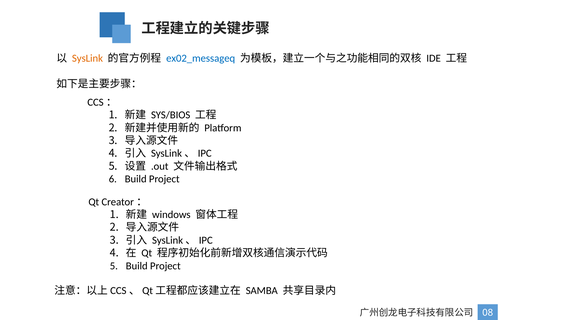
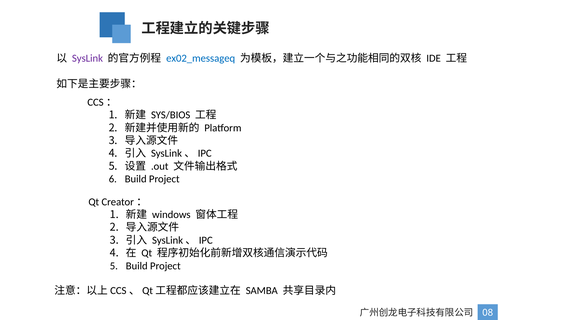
SysLink colour: orange -> purple (87, 58)
